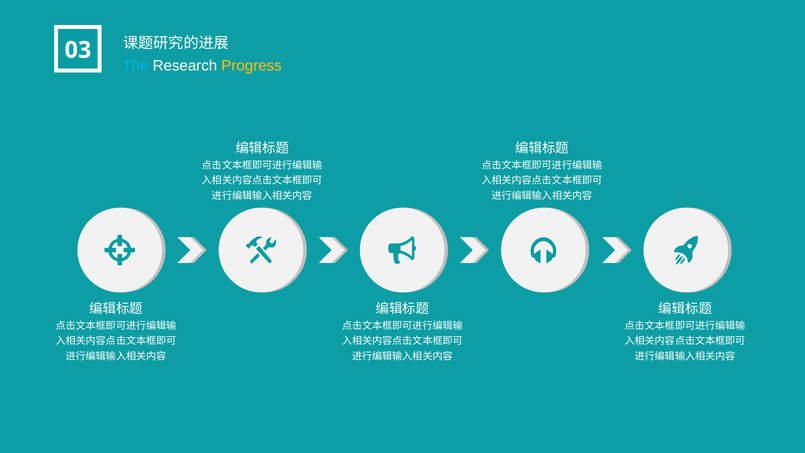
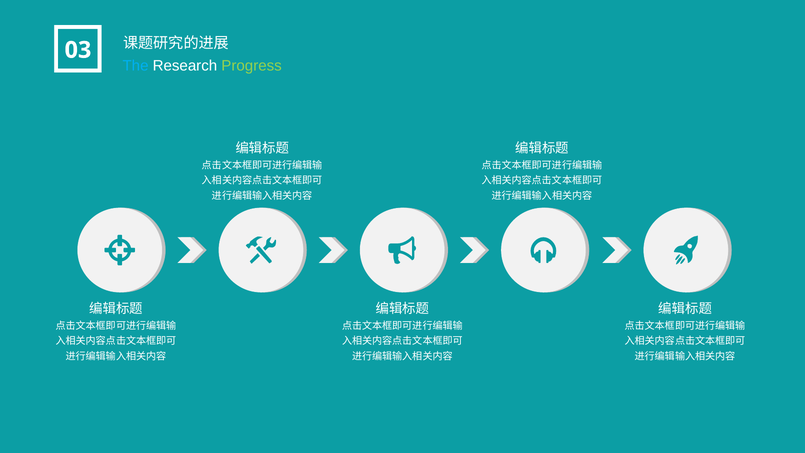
Progress colour: yellow -> light green (252, 66)
